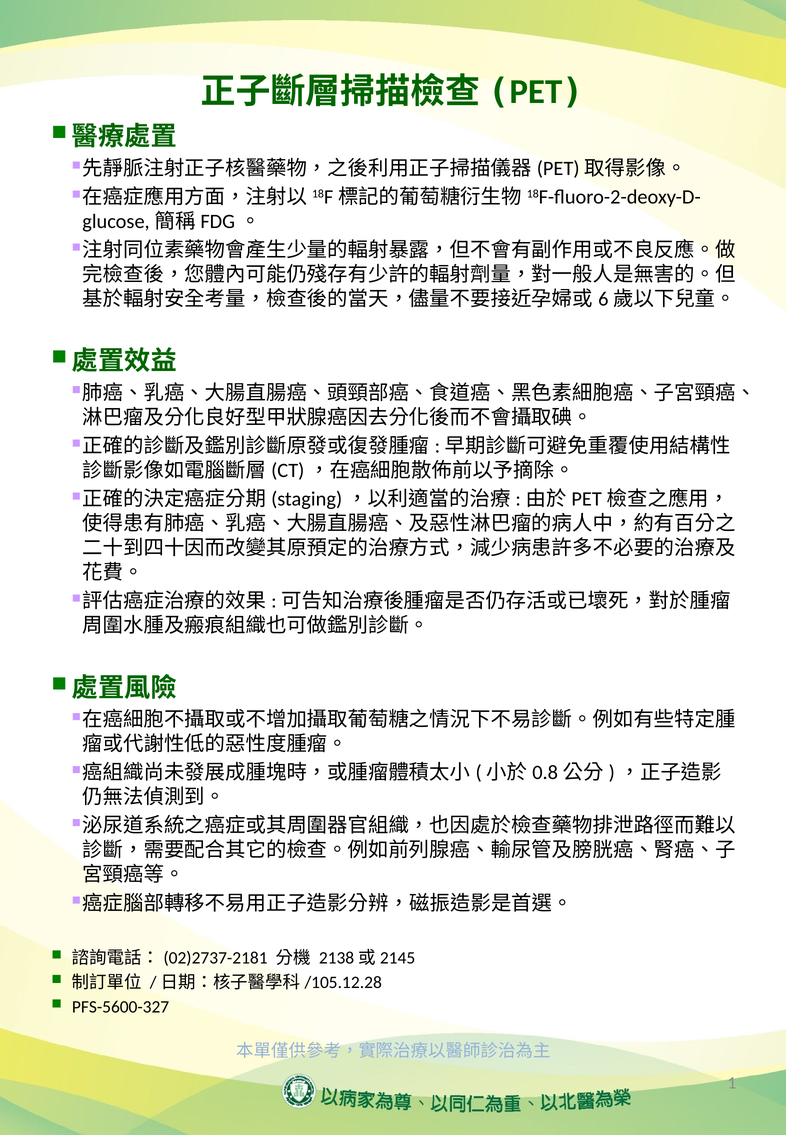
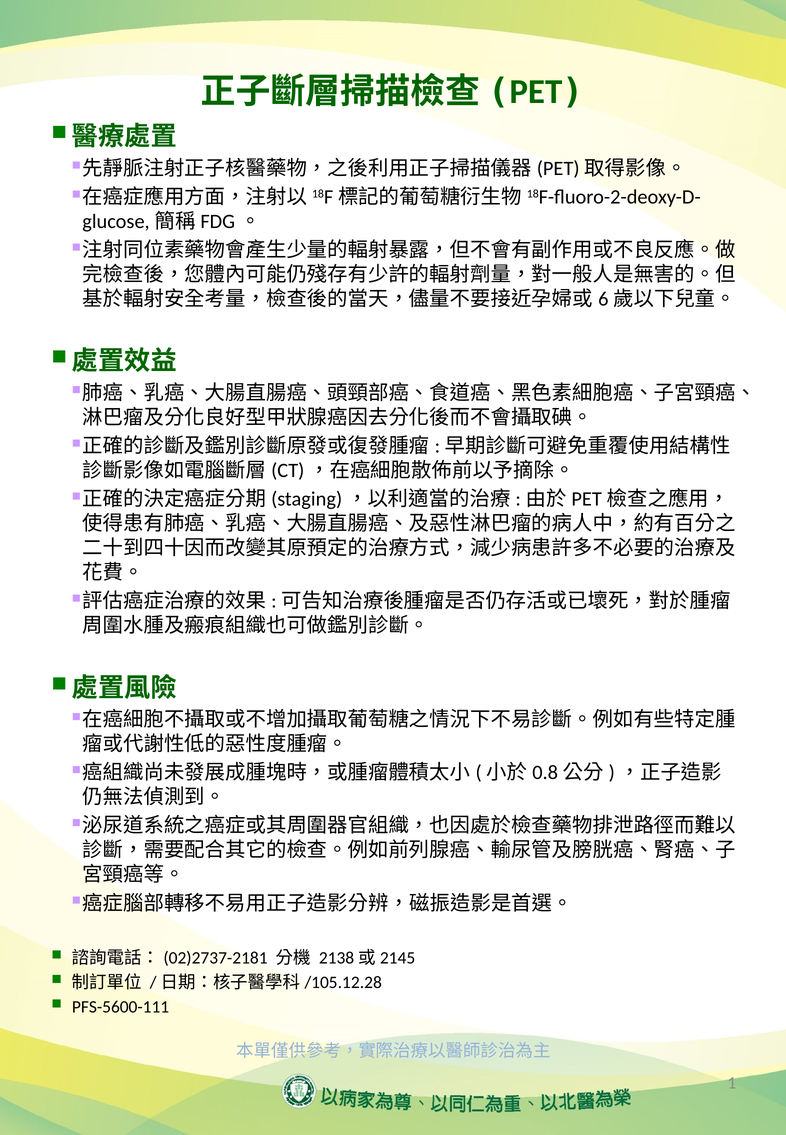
PFS-5600-327: PFS-5600-327 -> PFS-5600-111 (121, 1007)
